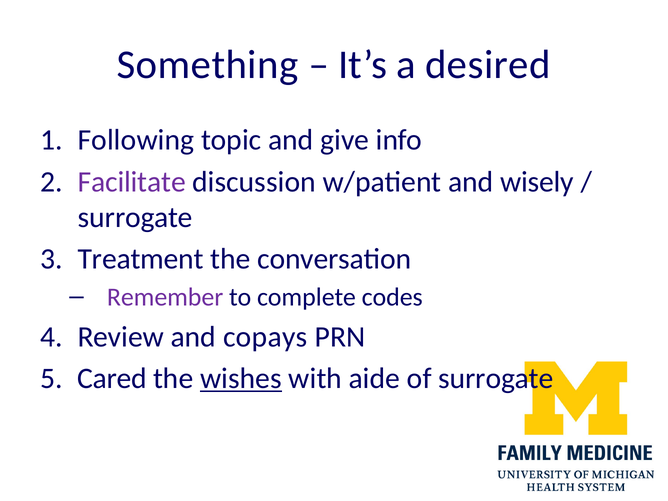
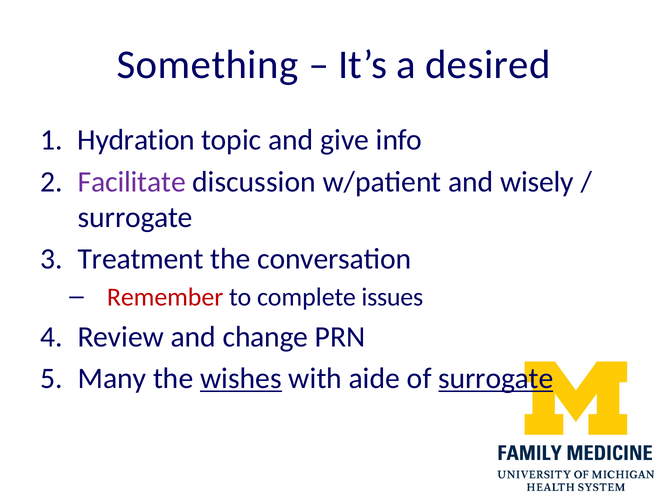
Following: Following -> Hydration (136, 140)
Remember colour: purple -> red (165, 297)
codes: codes -> issues (392, 297)
copays: copays -> change (266, 337)
Cared: Cared -> Many (112, 378)
surrogate underline: none -> present (496, 378)
